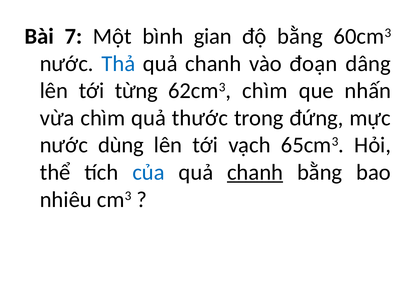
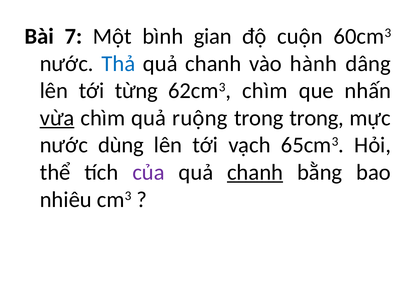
độ bằng: bằng -> cuộn (300, 36)
đoạn: đoạn -> hành (314, 64)
vừa underline: none -> present (57, 118)
thước: thước -> ruộng (200, 118)
trong đứng: đứng -> trong (317, 118)
của colour: blue -> purple (149, 172)
